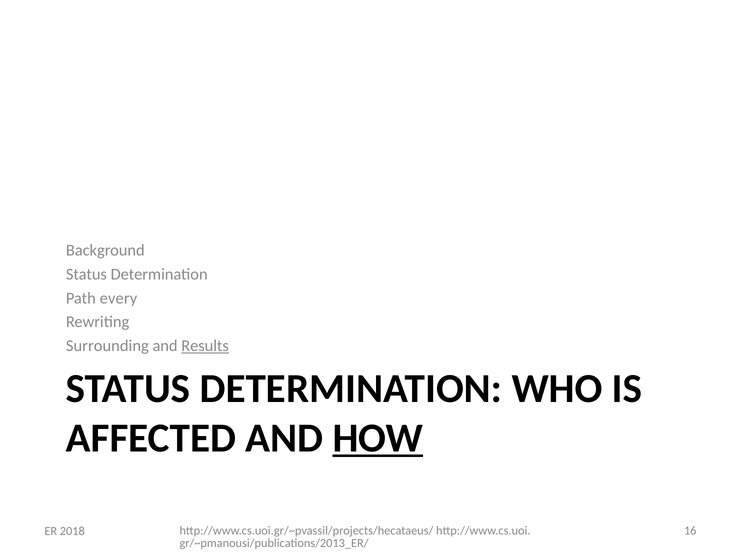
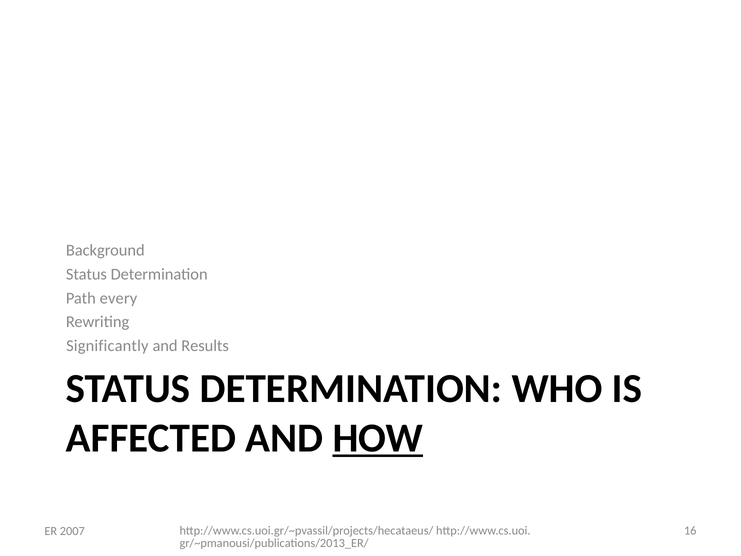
Surrounding: Surrounding -> Significantly (107, 346)
Results underline: present -> none (205, 346)
2018: 2018 -> 2007 (72, 531)
